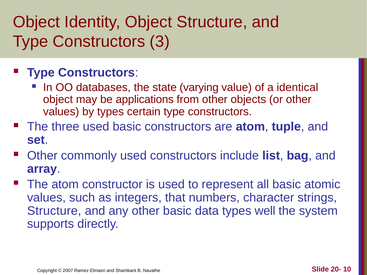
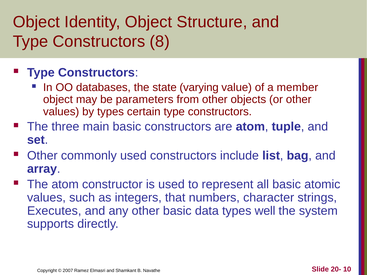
3: 3 -> 8 (160, 41)
identical: identical -> member (297, 87)
applications: applications -> parameters (145, 100)
three used: used -> main (96, 127)
Structure: Structure -> Executes (54, 211)
